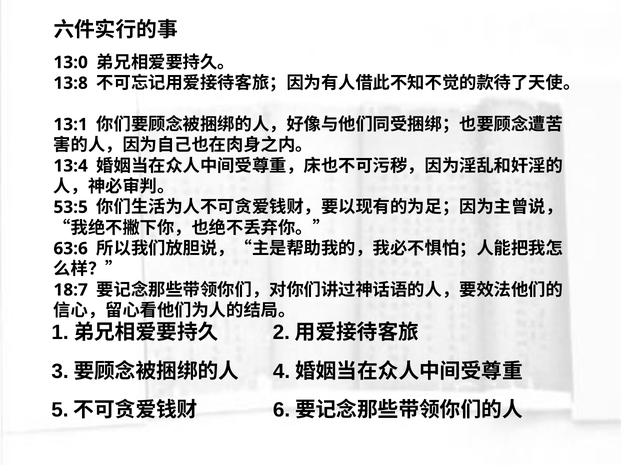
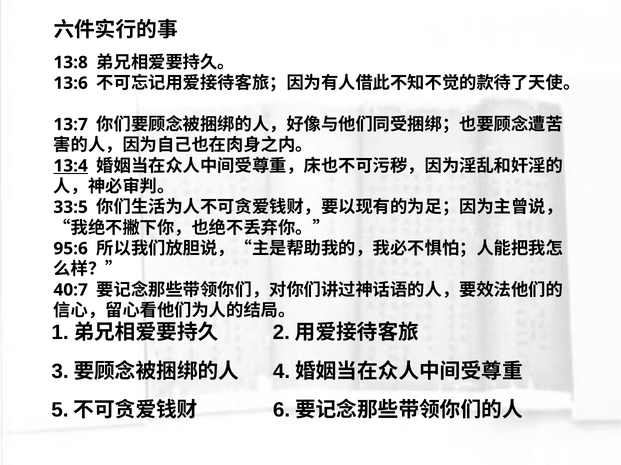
13:0: 13:0 -> 13:8 (71, 63)
13:8: 13:8 -> 13:6 (71, 83)
13:1: 13:1 -> 13:7 (71, 125)
13:4 underline: none -> present (71, 166)
53:5: 53:5 -> 33:5 (71, 208)
63:6: 63:6 -> 95:6 (71, 249)
18:7: 18:7 -> 40:7 (71, 290)
